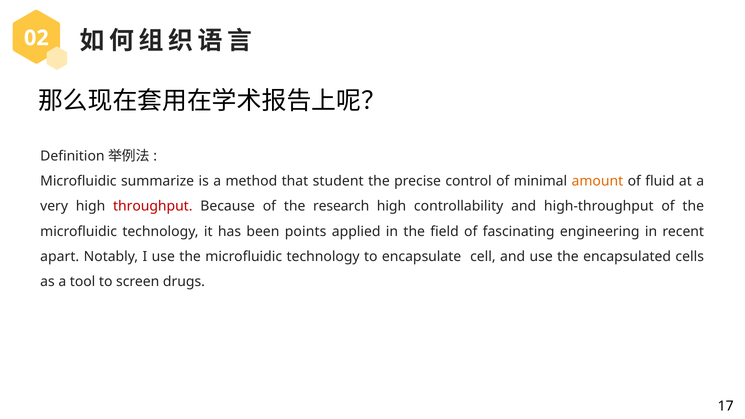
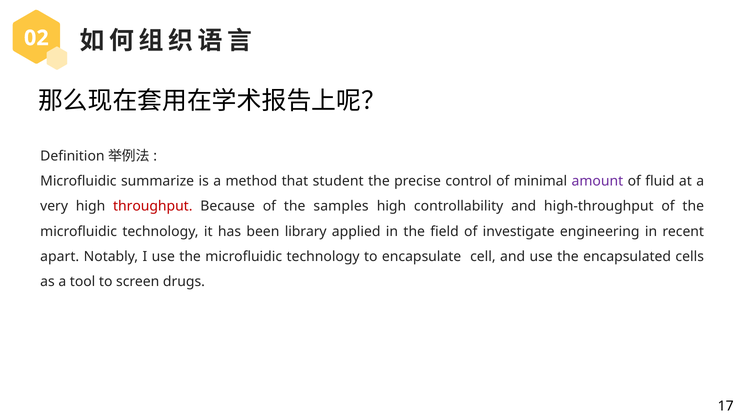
amount colour: orange -> purple (597, 181)
research: research -> samples (341, 206)
points: points -> library (306, 231)
fascinating: fascinating -> investigate (519, 231)
